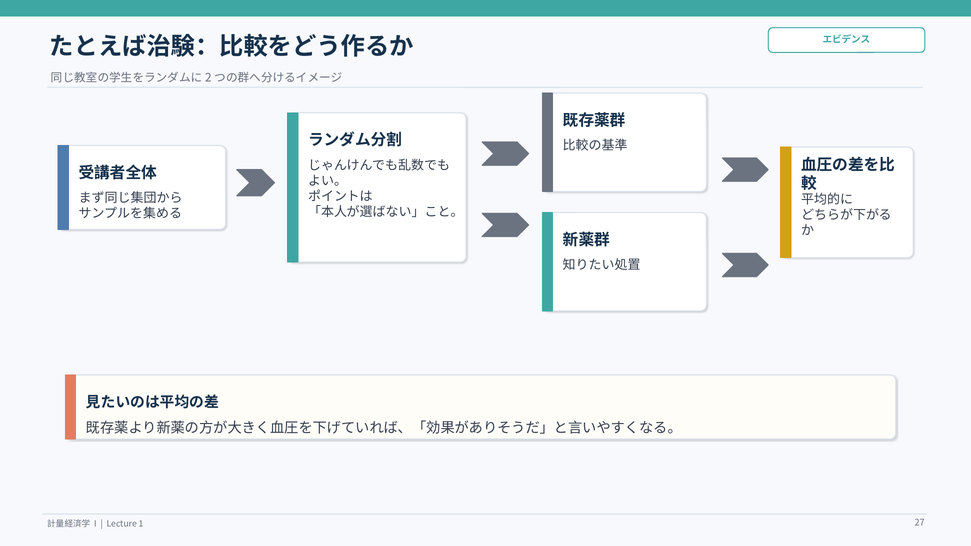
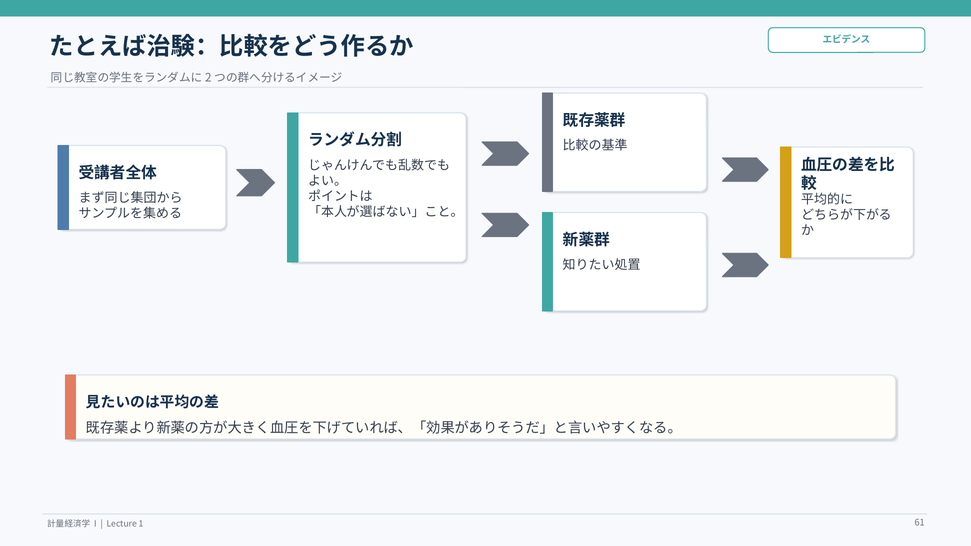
27: 27 -> 61 (920, 523)
